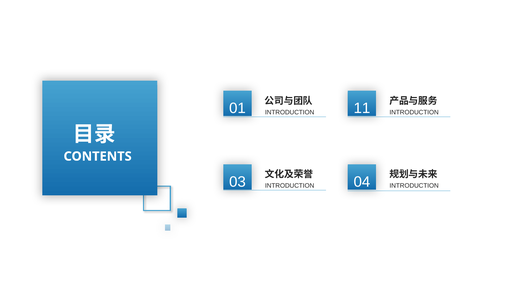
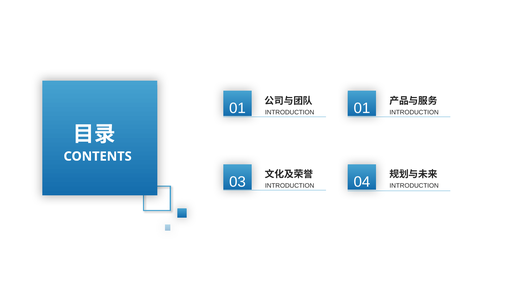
11: 11 -> 01 (362, 108)
